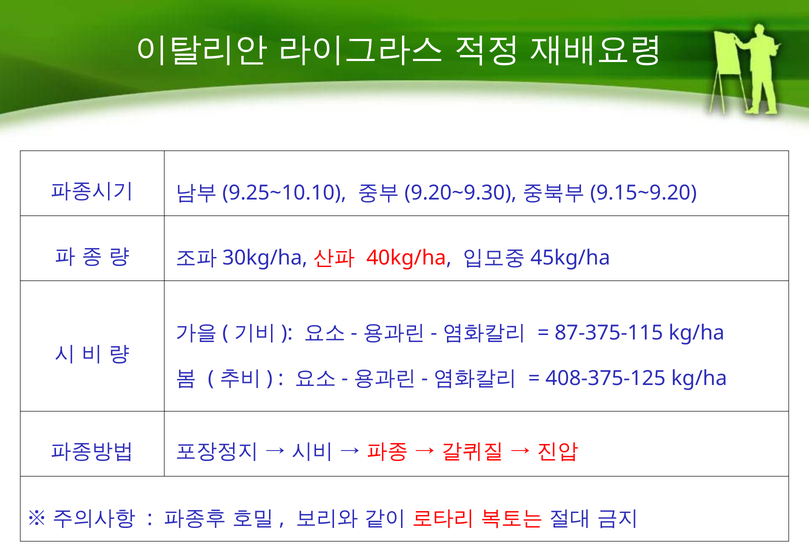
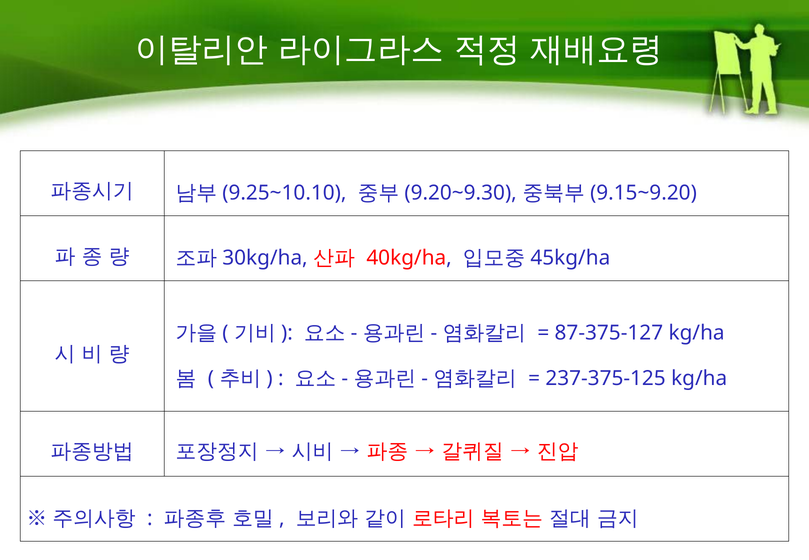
87-375-115: 87-375-115 -> 87-375-127 (609, 333)
408-375-125: 408-375-125 -> 237-375-125 (606, 379)
